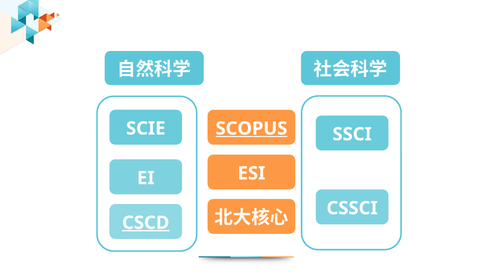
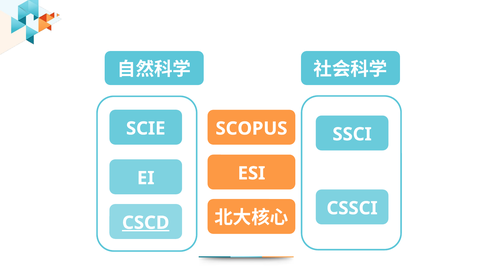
SCOPUS underline: present -> none (251, 128)
